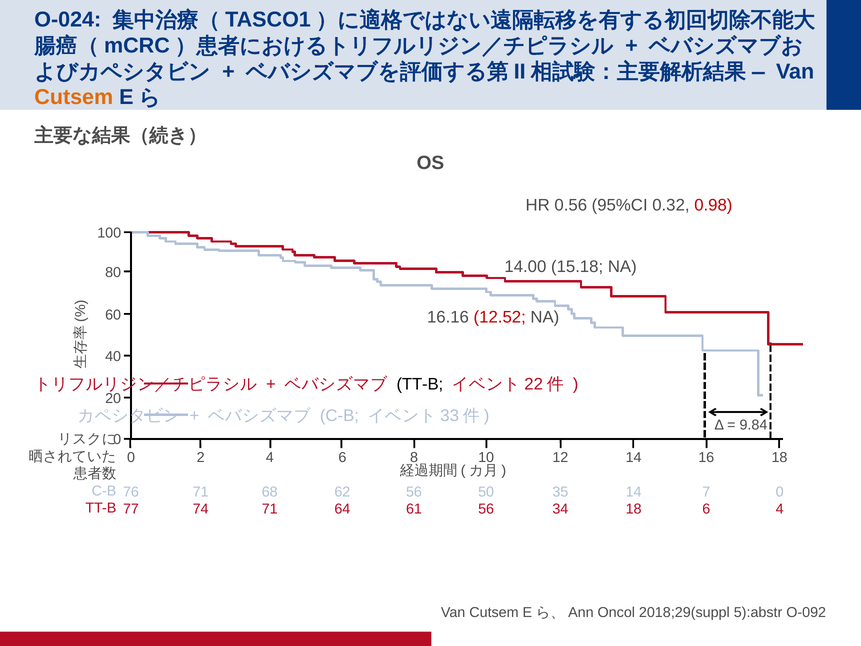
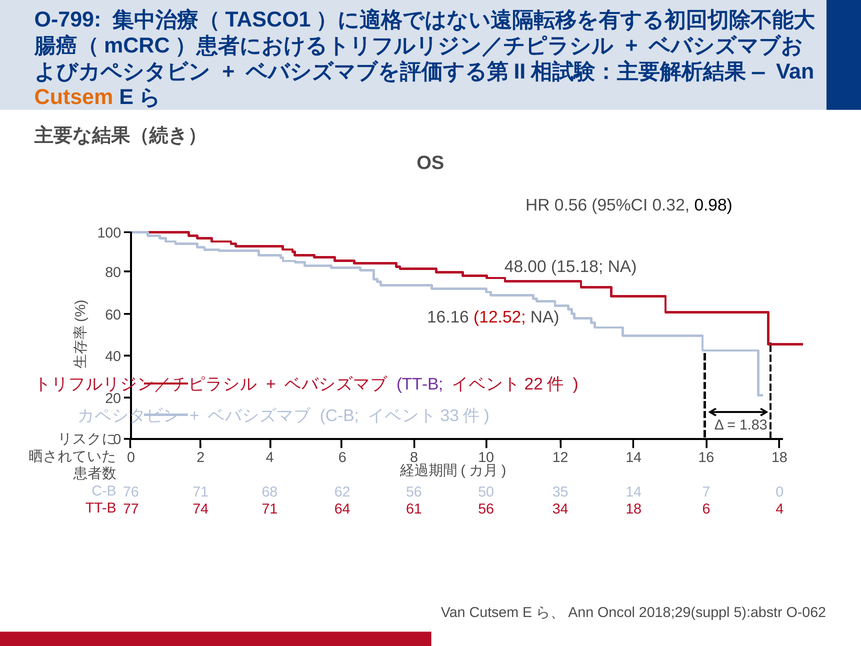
O-024: O-024 -> O-799 (68, 20)
0.98 colour: red -> black (713, 205)
14.00: 14.00 -> 48.00 (525, 267)
TT-B colour: black -> purple (420, 384)
9.84: 9.84 -> 1.83 (753, 425)
O-092: O-092 -> O-062 (806, 612)
